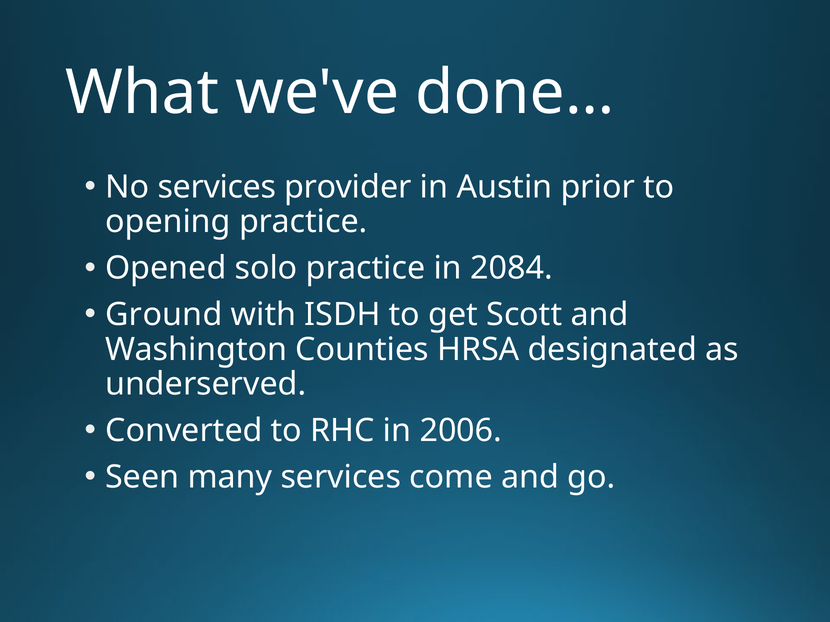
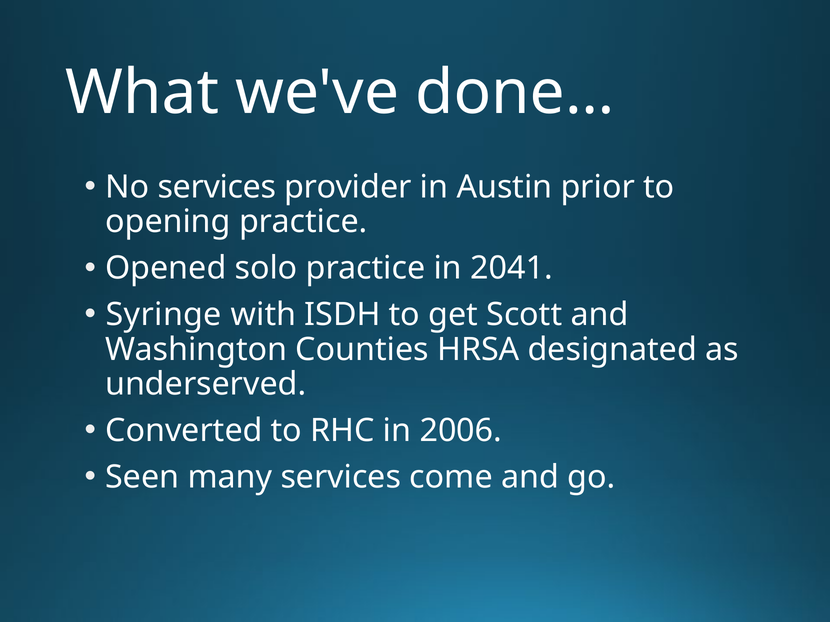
2084: 2084 -> 2041 (512, 268)
Ground: Ground -> Syringe (164, 315)
